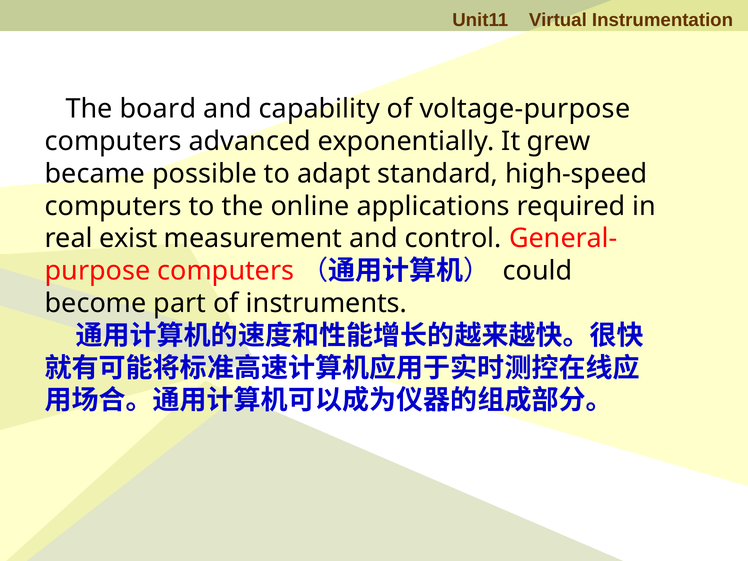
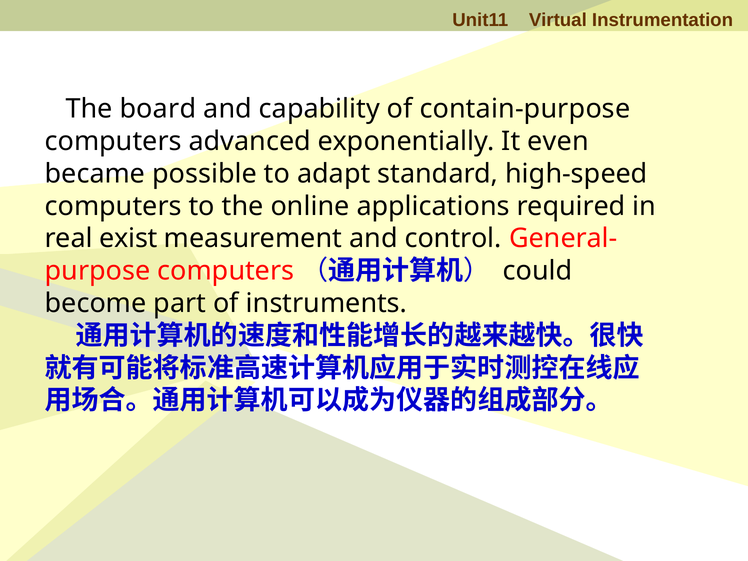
voltage-purpose: voltage-purpose -> contain-purpose (525, 109)
grew: grew -> even (558, 141)
